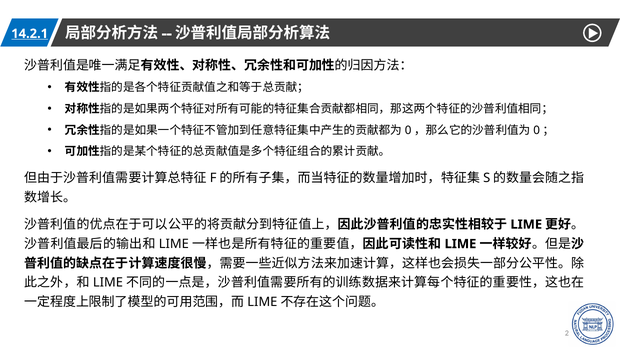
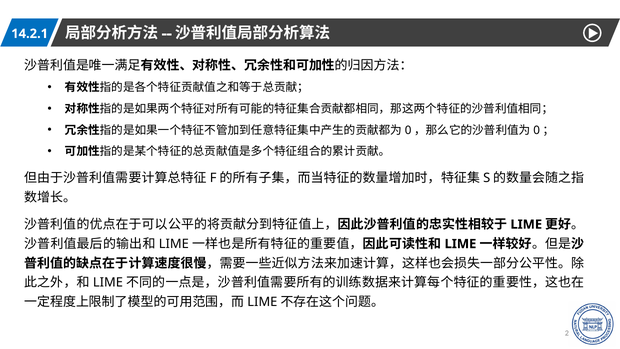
14.2.1 underline: present -> none (30, 34)
